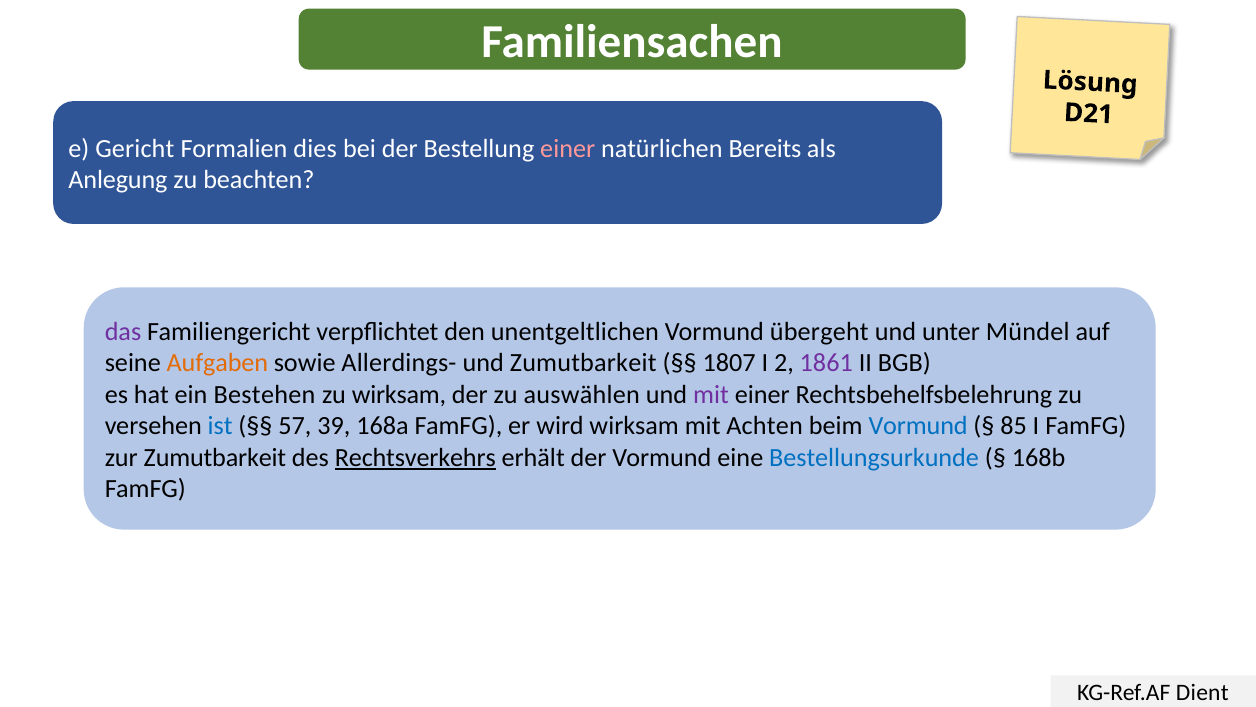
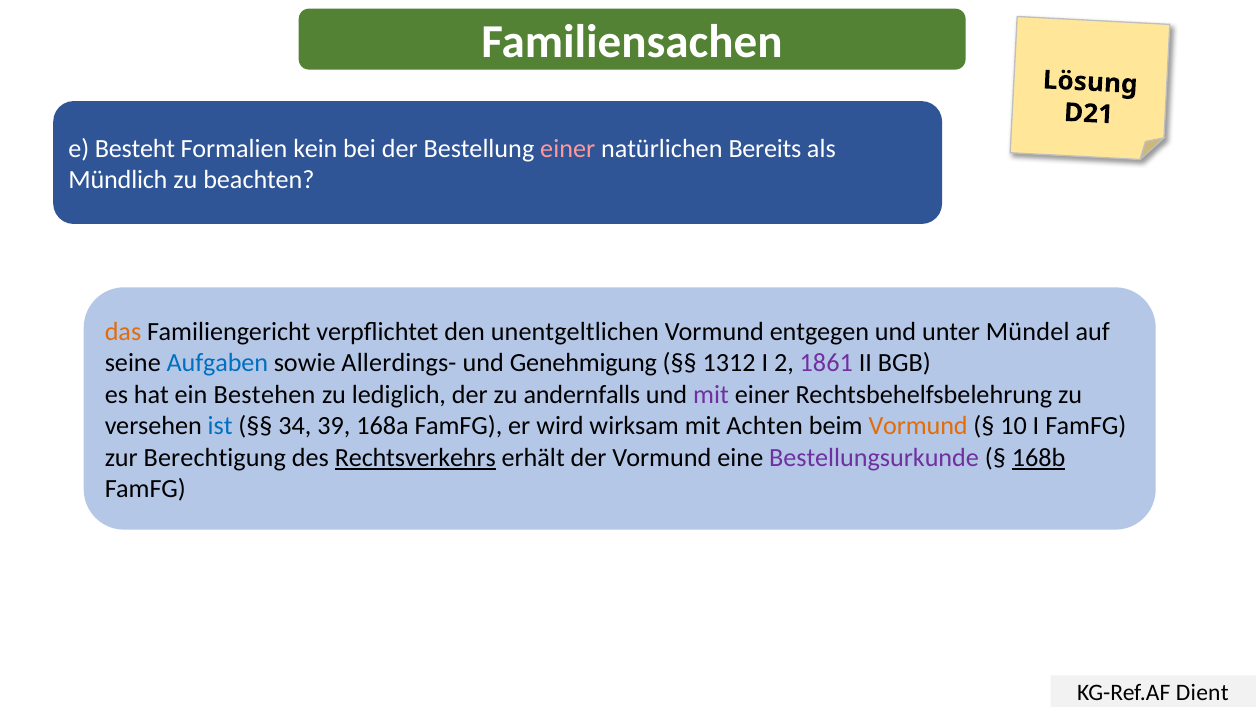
Gericht: Gericht -> Besteht (135, 149)
dies: dies -> kein (315, 149)
Anlegung: Anlegung -> Mündlich (118, 180)
das colour: purple -> orange (123, 331)
übergeht: übergeht -> entgegen (819, 331)
Aufgaben colour: orange -> blue (217, 363)
und Zumutbarkeit: Zumutbarkeit -> Genehmigung (583, 363)
1807: 1807 -> 1312 (729, 363)
zu wirksam: wirksam -> lediglich (399, 394)
auswählen: auswählen -> andernfalls (582, 394)
57: 57 -> 34 (295, 426)
Vormund colour: blue -> orange (918, 426)
85: 85 -> 10 (1014, 426)
zur Zumutbarkeit: Zumutbarkeit -> Berechtigung (215, 457)
Bestellungsurkunde colour: blue -> purple (874, 457)
168b underline: none -> present (1039, 457)
